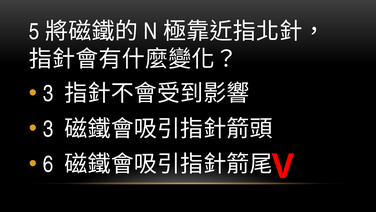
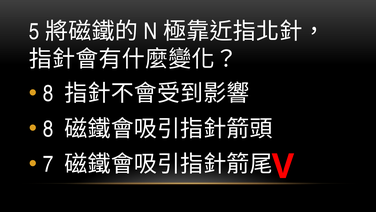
3: 3 -> 8 (48, 93)
3: 3 -> 8 (48, 129)
6: 6 -> 7 (48, 164)
